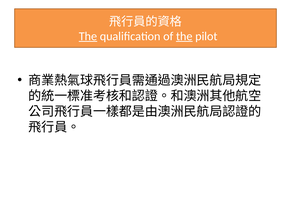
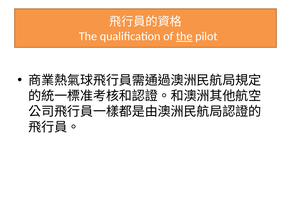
The underline: present -> none (88, 36)
